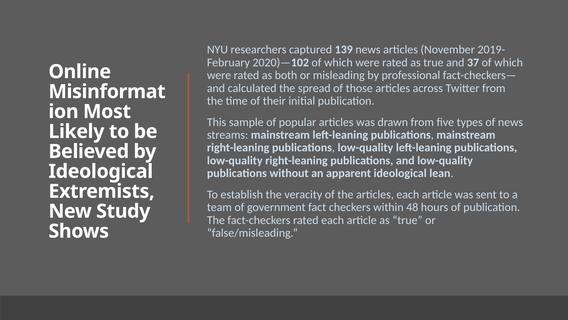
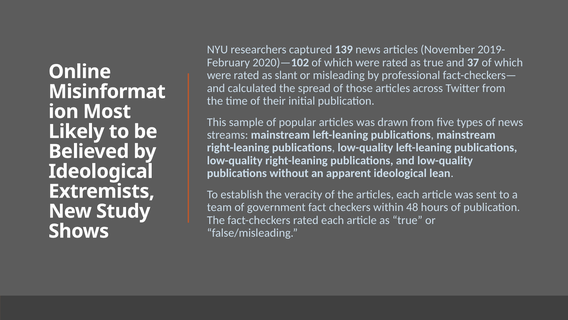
both: both -> slant (286, 75)
